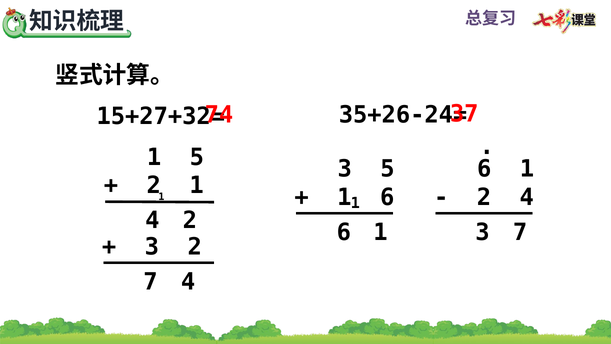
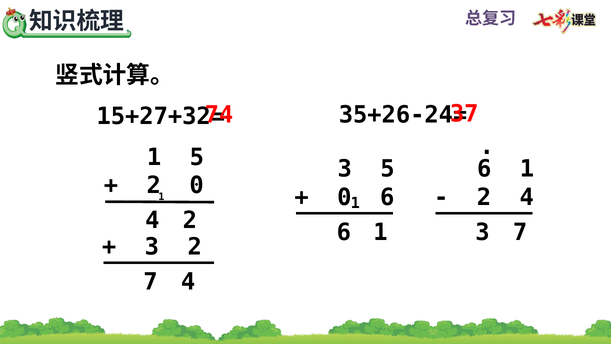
2 1: 1 -> 0 (197, 185)
1: 1 -> 0 (344, 197)
